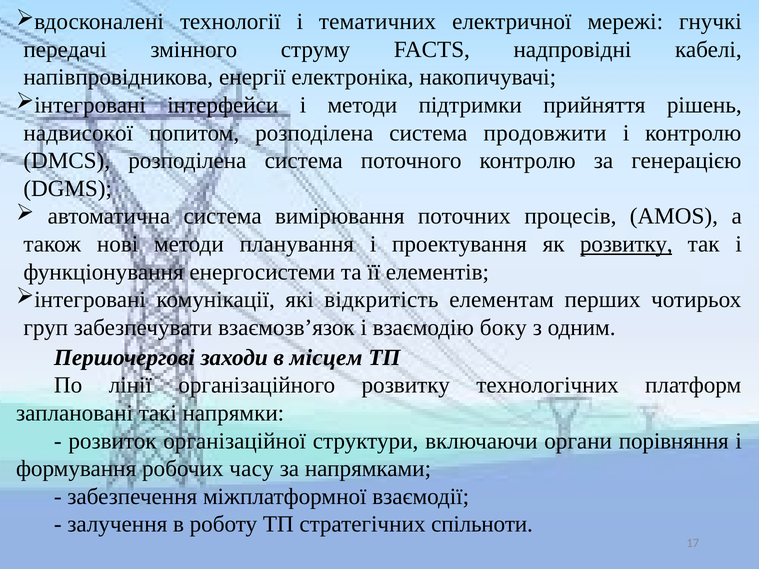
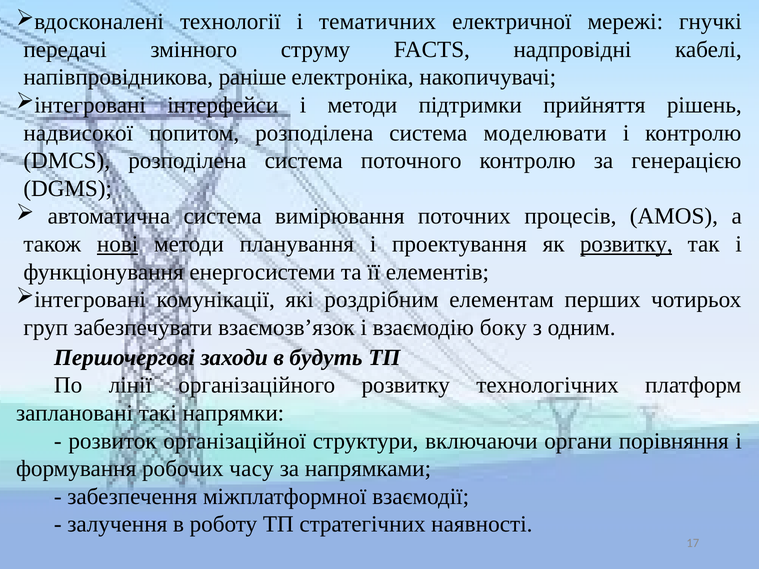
енергії: енергії -> раніше (252, 77)
продовжити: продовжити -> моделювати (545, 133)
нові underline: none -> present (118, 244)
відкритість: відкритість -> роздрібним (381, 300)
місцем: місцем -> будуть (326, 358)
спільноти: спільноти -> наявності (482, 525)
